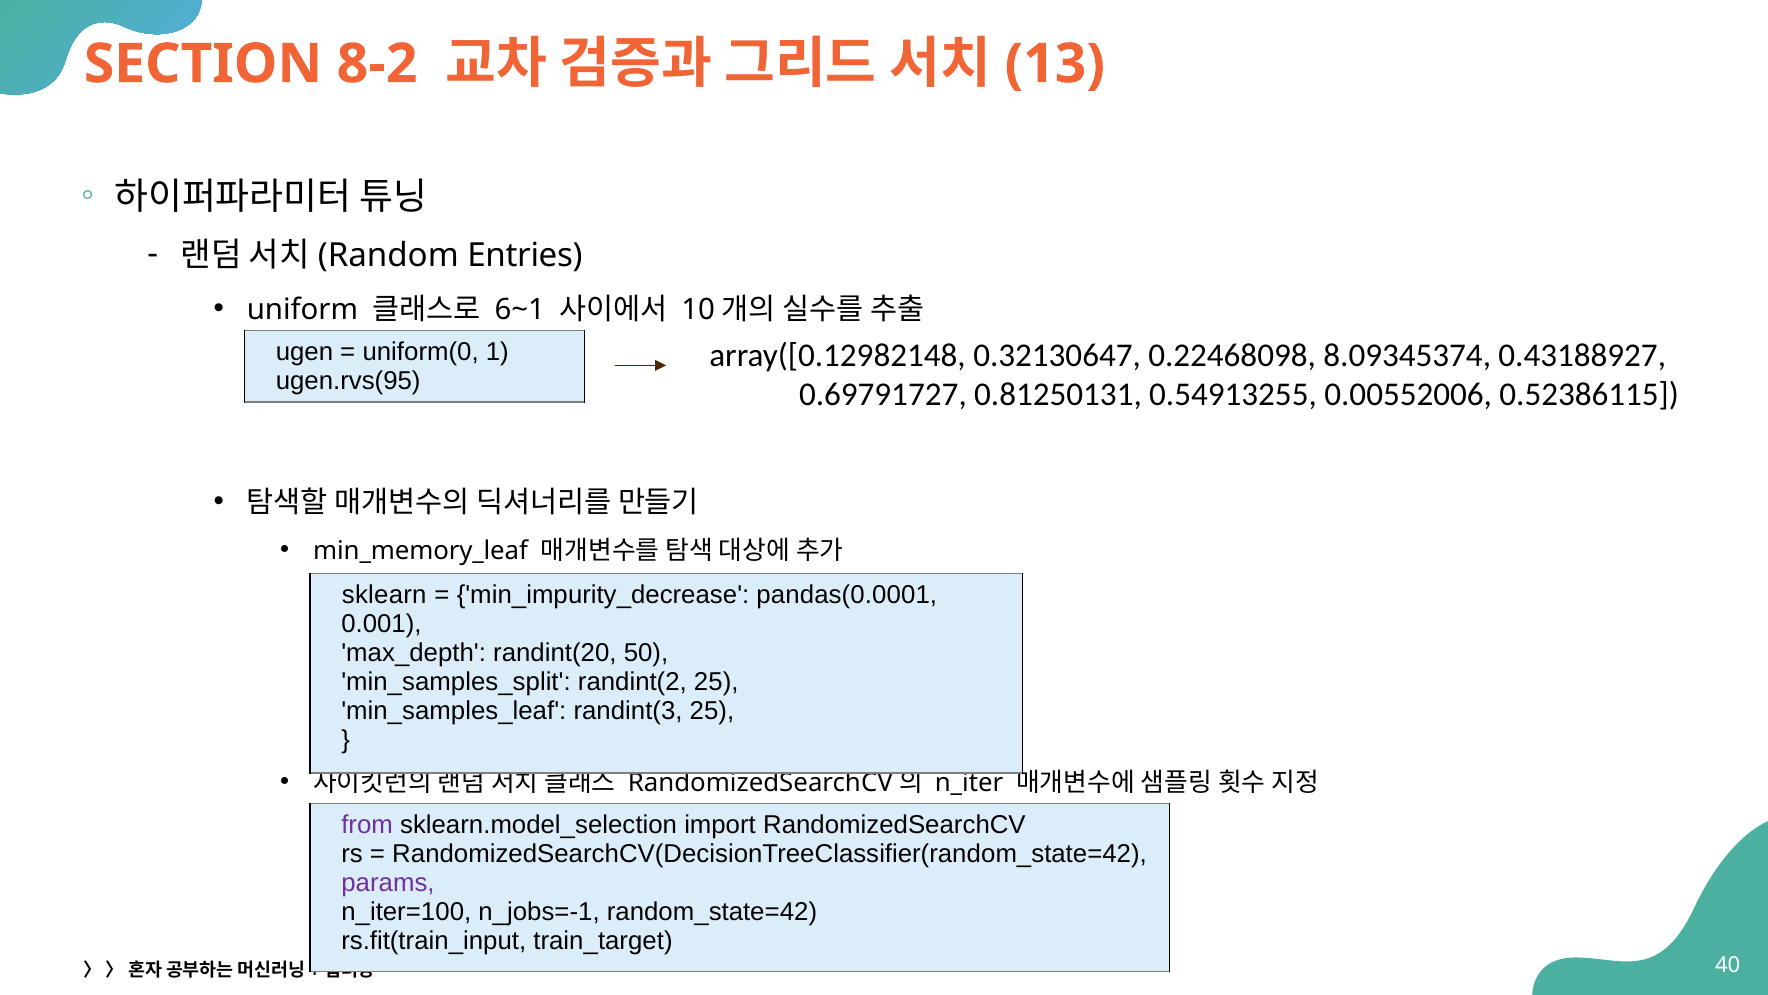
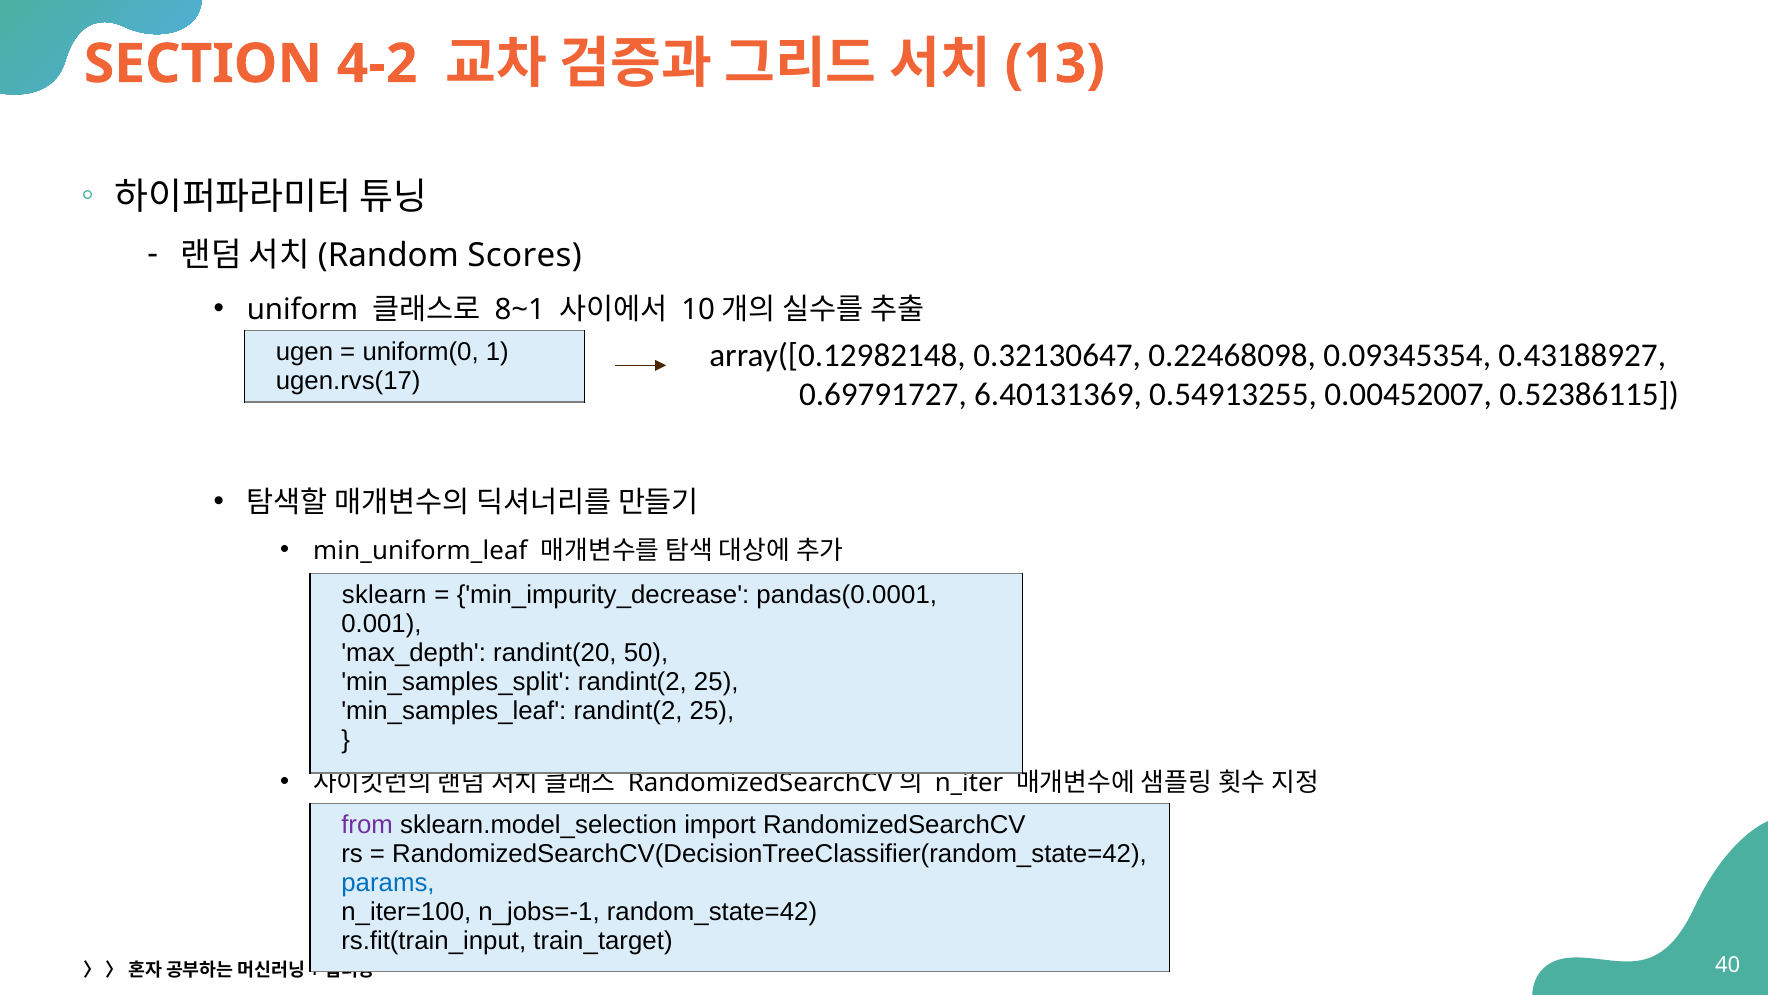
8-2: 8-2 -> 4-2 (377, 64)
Entries: Entries -> Scores (525, 256)
6~1: 6~1 -> 8~1 (520, 309)
8.09345374: 8.09345374 -> 0.09345354 (1407, 355)
ugen.rvs(95: ugen.rvs(95 -> ugen.rvs(17 (348, 381)
0.81250131: 0.81250131 -> 6.40131369 (1058, 395)
0.00552006: 0.00552006 -> 0.00452007 (1408, 395)
min_memory_leaf: min_memory_leaf -> min_uniform_leaf (420, 550)
min_samples_leaf randint(3: randint(3 -> randint(2 (628, 711)
params colour: purple -> blue (388, 882)
